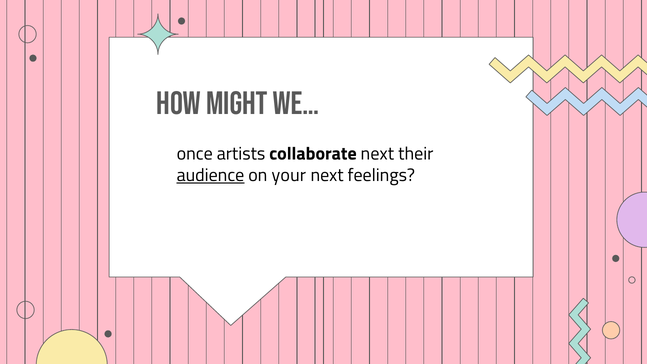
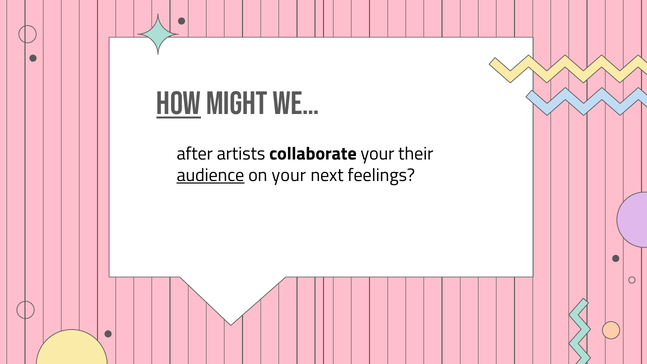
How underline: none -> present (179, 104)
once: once -> after (195, 154)
collaborate next: next -> your (377, 154)
